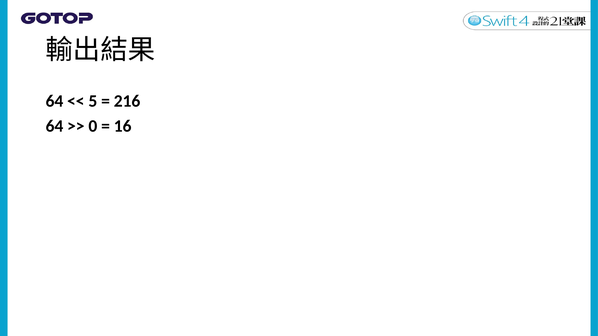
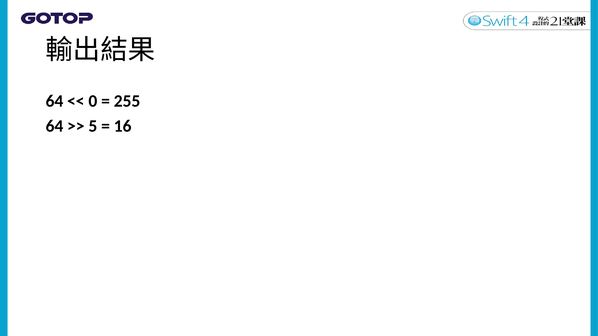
5: 5 -> 0 (93, 101)
216: 216 -> 255 (127, 101)
0: 0 -> 5 (93, 126)
